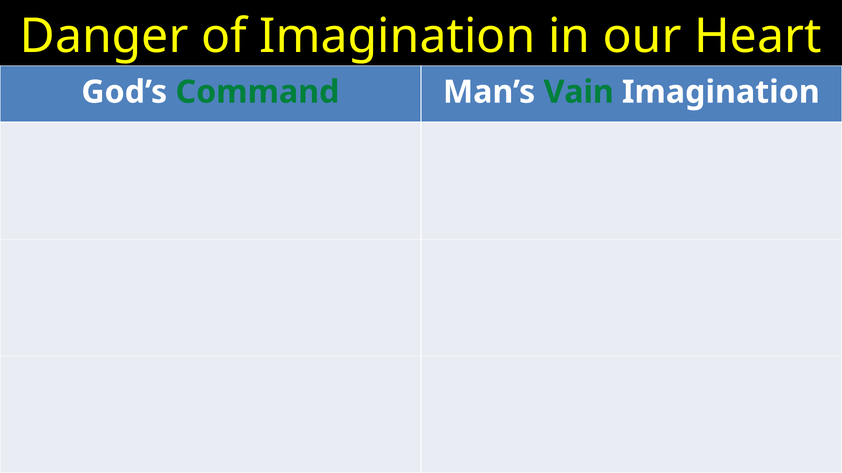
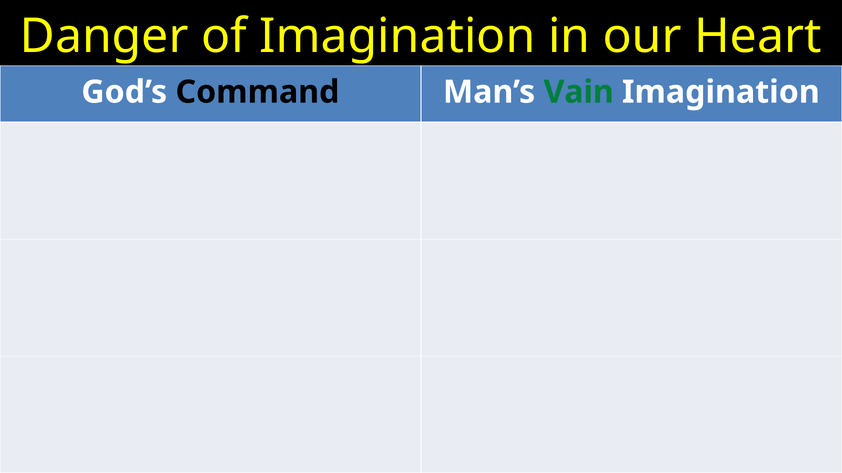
Command colour: green -> black (257, 92)
